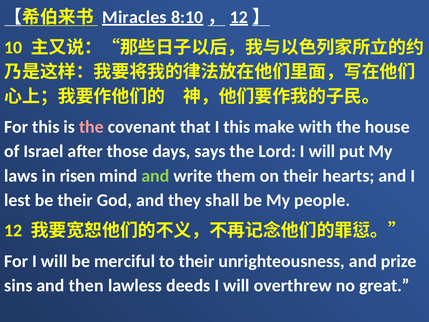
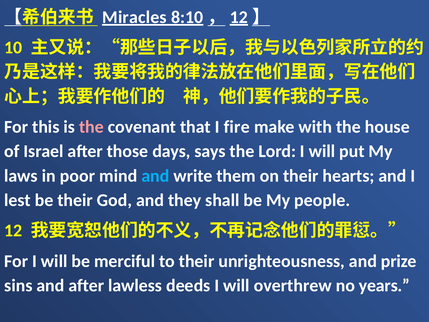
I this: this -> fire (237, 127)
risen: risen -> poor (77, 176)
and colour: light green -> light blue (155, 176)
and then: then -> after (86, 285)
great: great -> years (384, 285)
